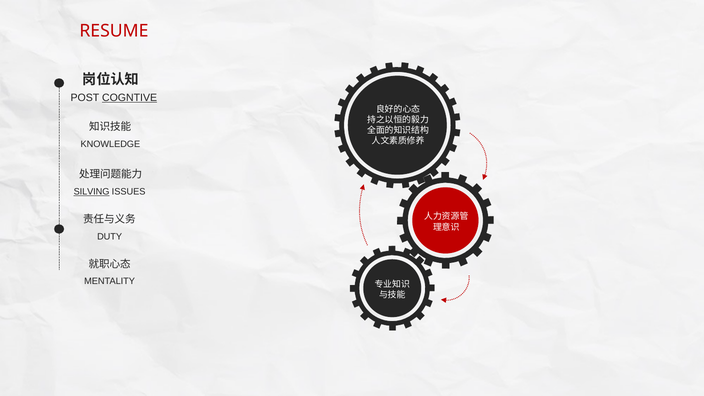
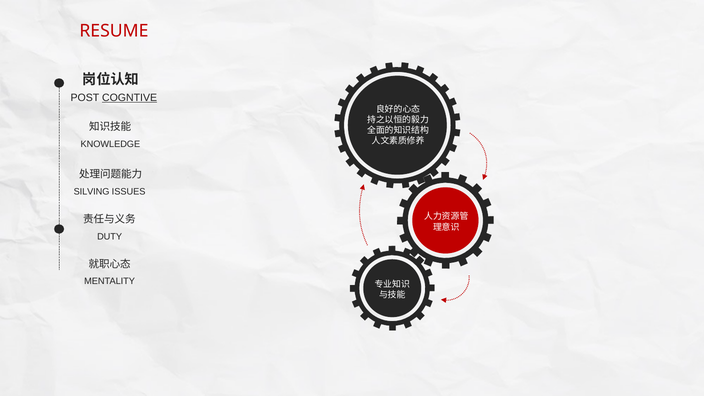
SILVING underline: present -> none (92, 192)
